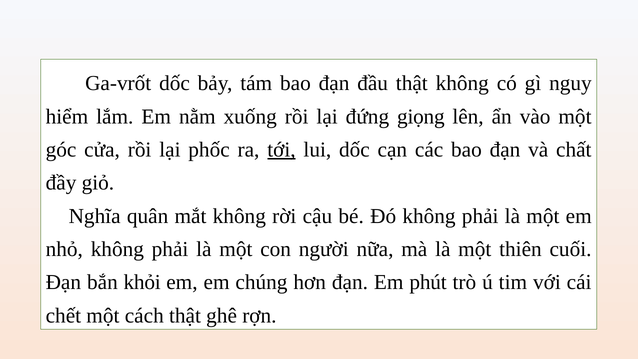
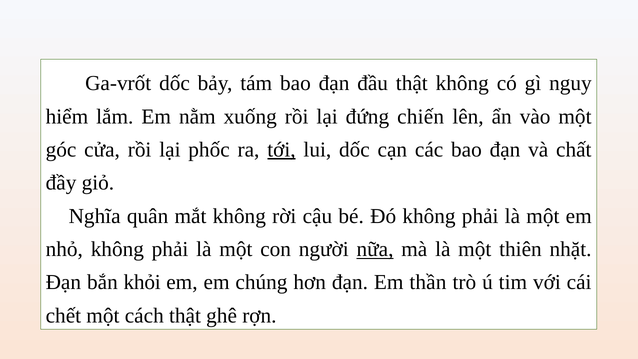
giọng: giọng -> chiến (421, 116)
nữa underline: none -> present (375, 249)
cuối: cuối -> nhặt (571, 249)
phút: phút -> thần (428, 282)
